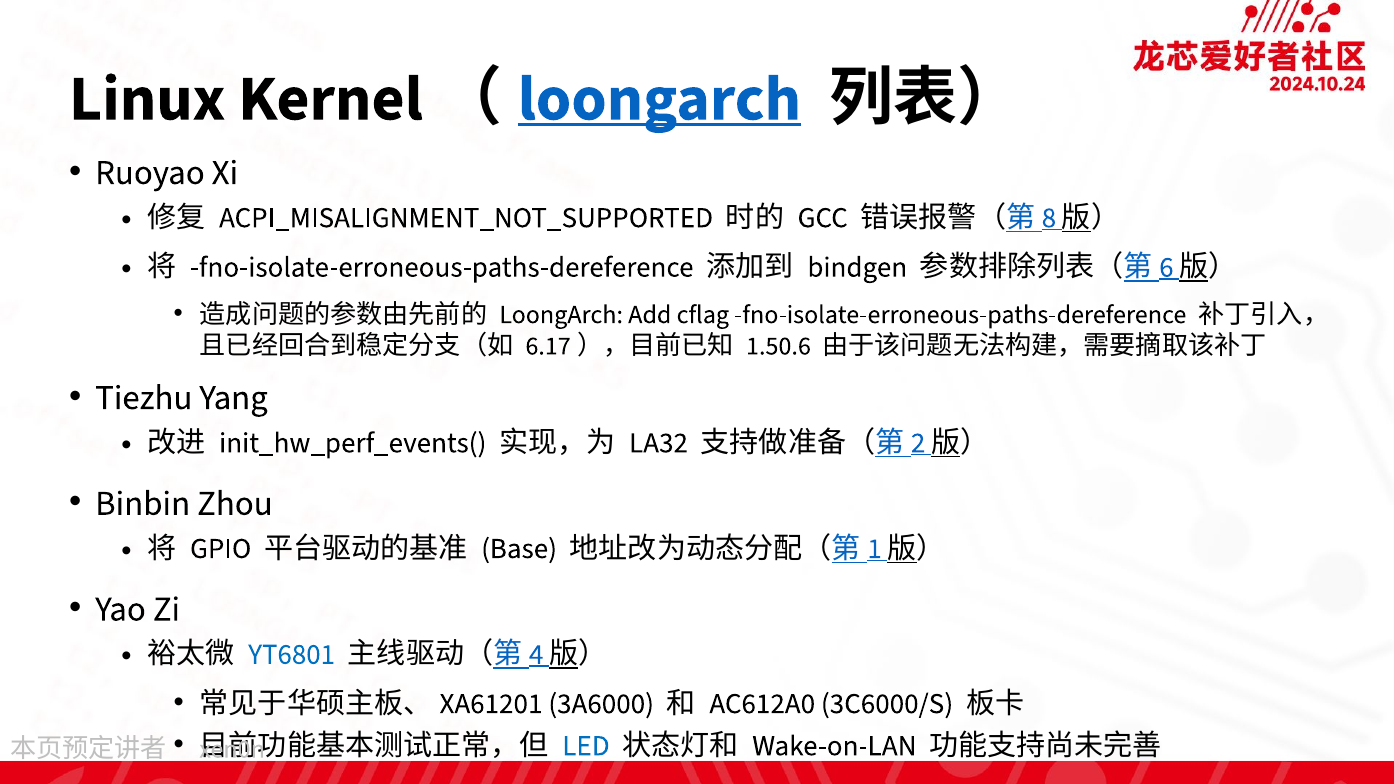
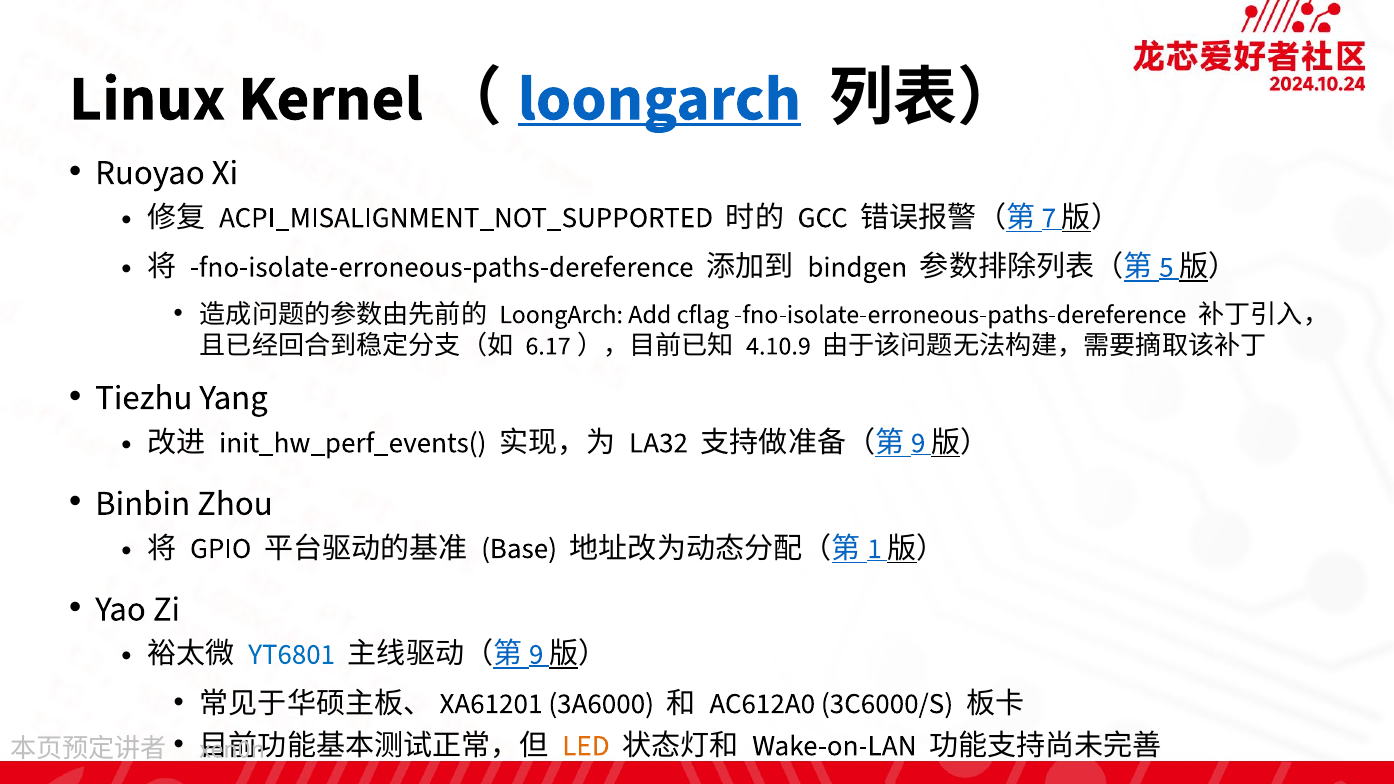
8: 8 -> 7 (1049, 218)
6: 6 -> 5 (1166, 267)
1.50.6: 1.50.6 -> 4.10.9 (778, 346)
2: 2 -> 9 (918, 443)
4: 4 -> 9 (536, 654)
LED colour: blue -> orange (586, 746)
